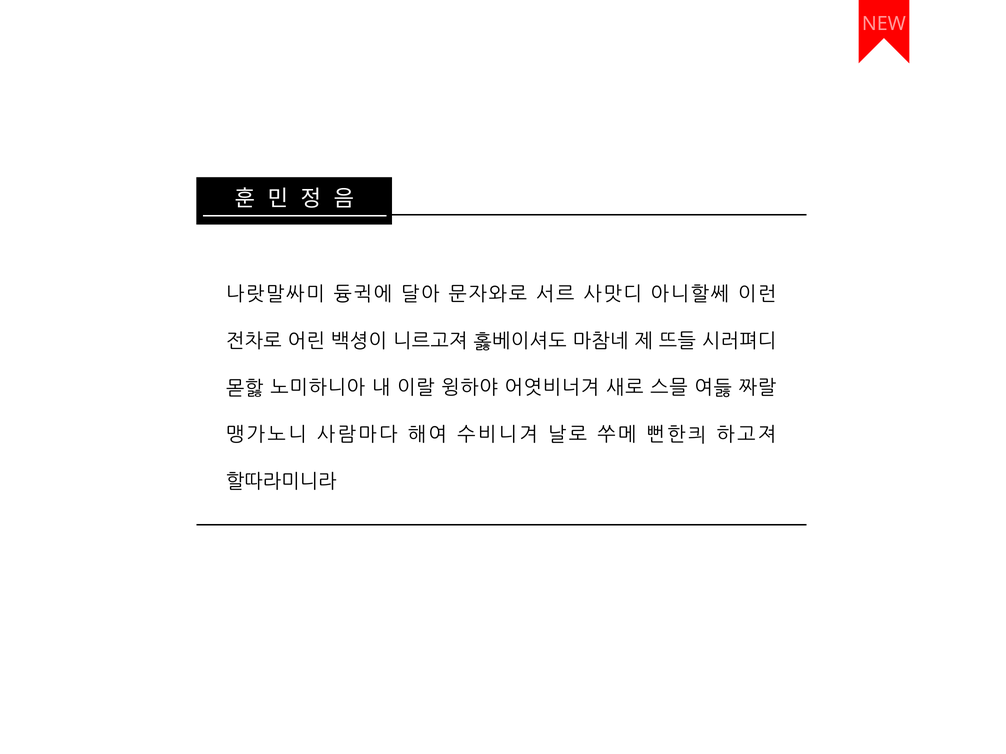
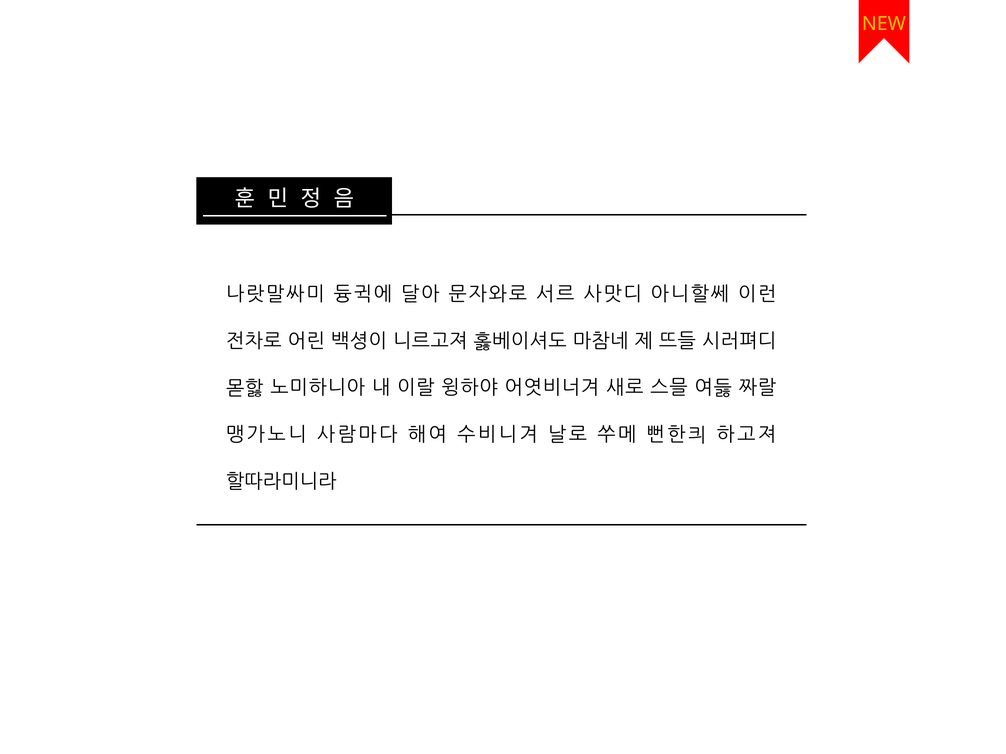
NEW colour: pink -> yellow (884, 24)
